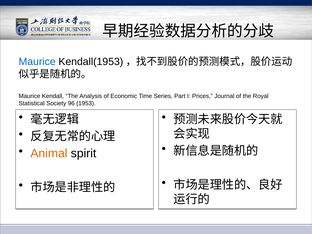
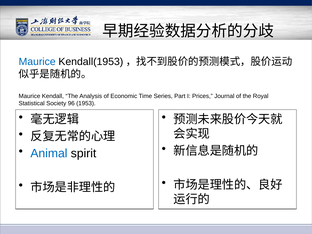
Animal colour: orange -> blue (49, 153)
